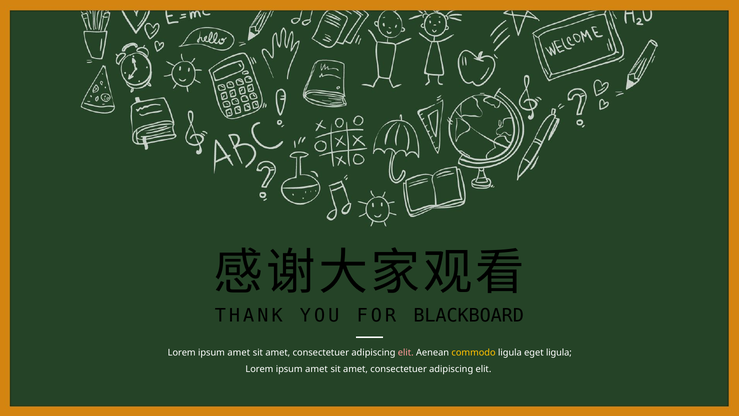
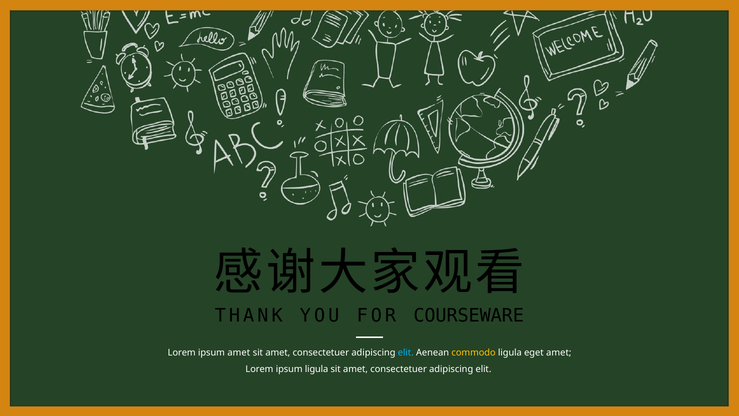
BLACKBOARD: BLACKBOARD -> COURSEWARE (469, 315)
elit colour: pink -> light blue (406, 352)
eget ligula: ligula -> amet (559, 352)
amet: amet -> ligula (317, 369)
